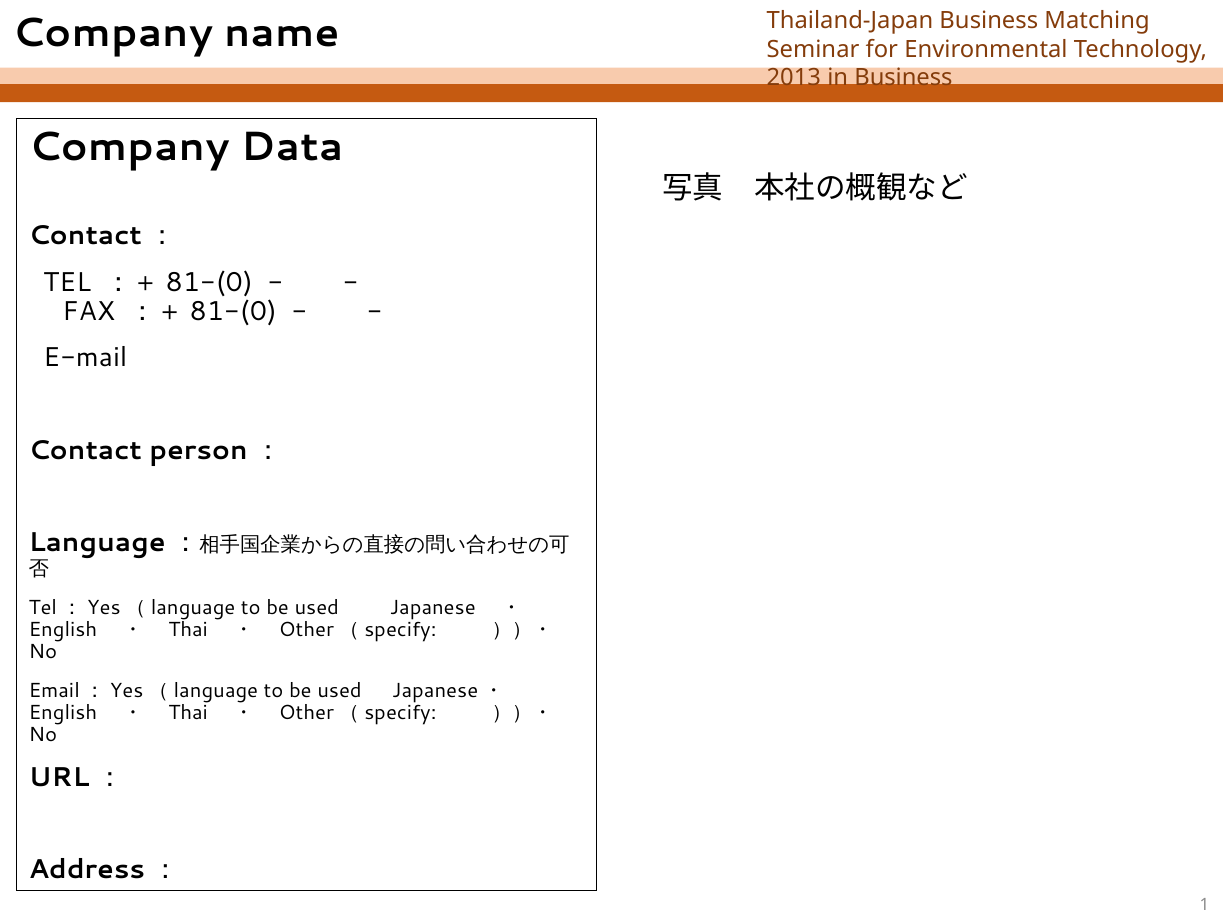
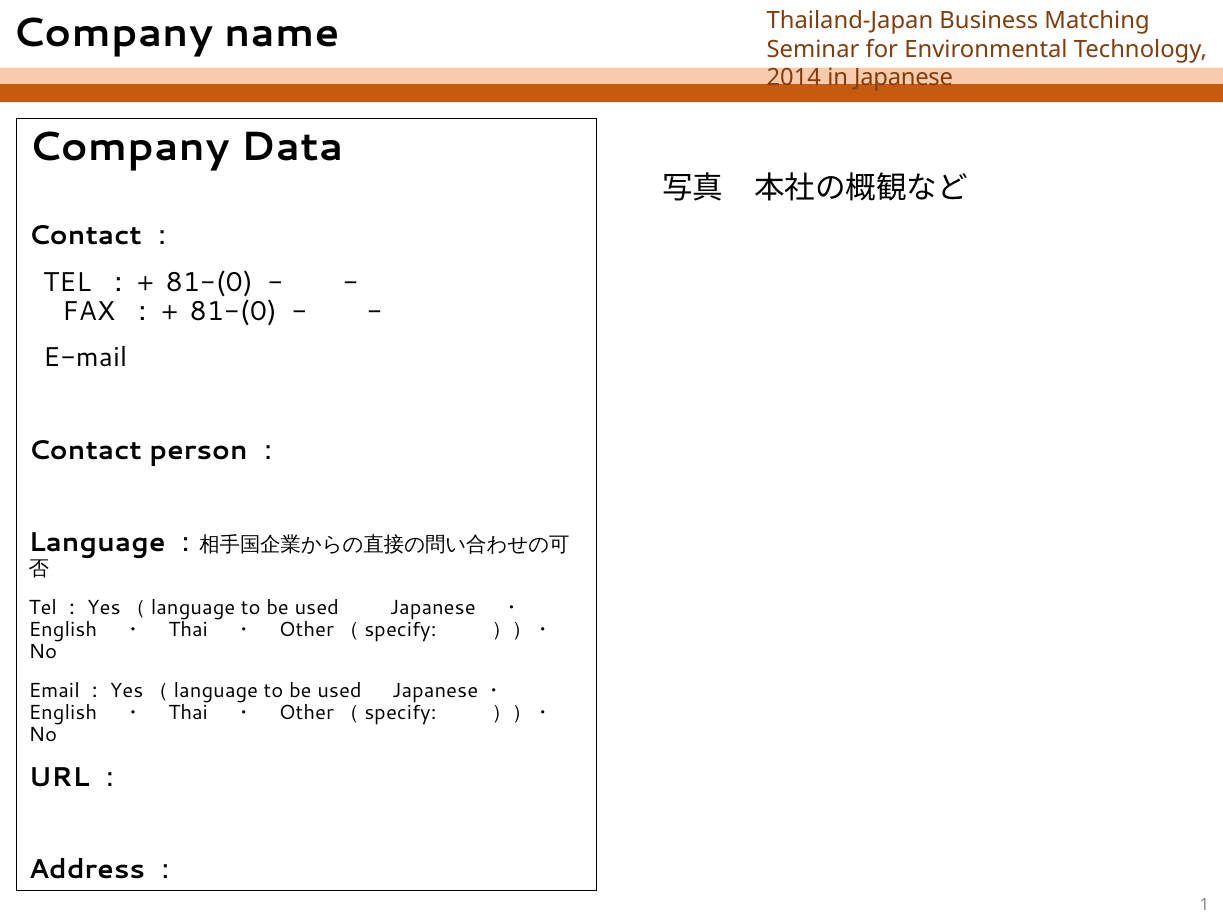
2013: 2013 -> 2014 (794, 78)
in Business: Business -> Japanese (904, 78)
